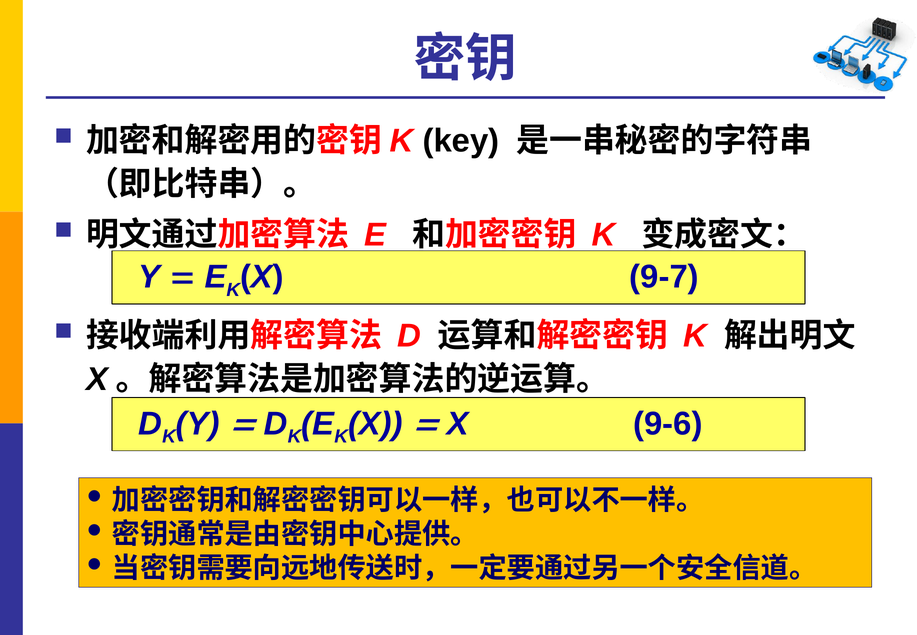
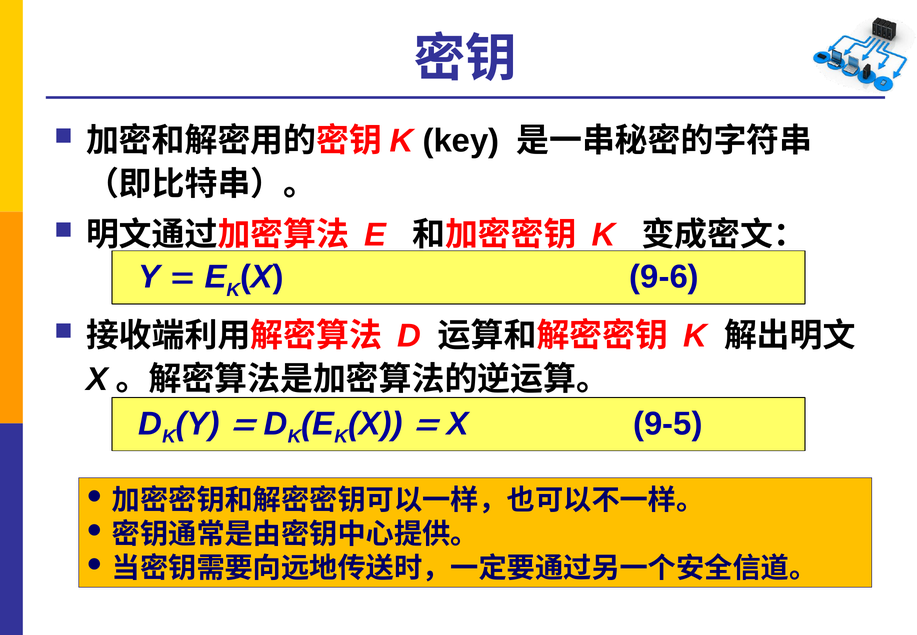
9-7: 9-7 -> 9-6 (664, 277)
9-6: 9-6 -> 9-5 (668, 424)
